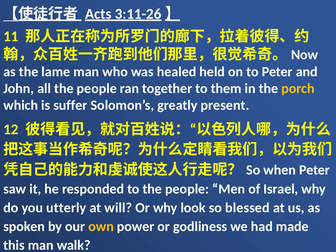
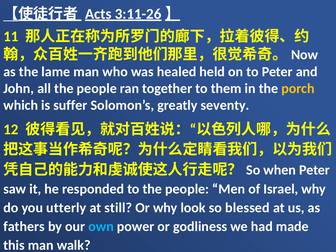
present: present -> seventy (225, 105)
will: will -> still (118, 208)
spoken: spoken -> fathers (24, 227)
own colour: yellow -> light blue (101, 227)
